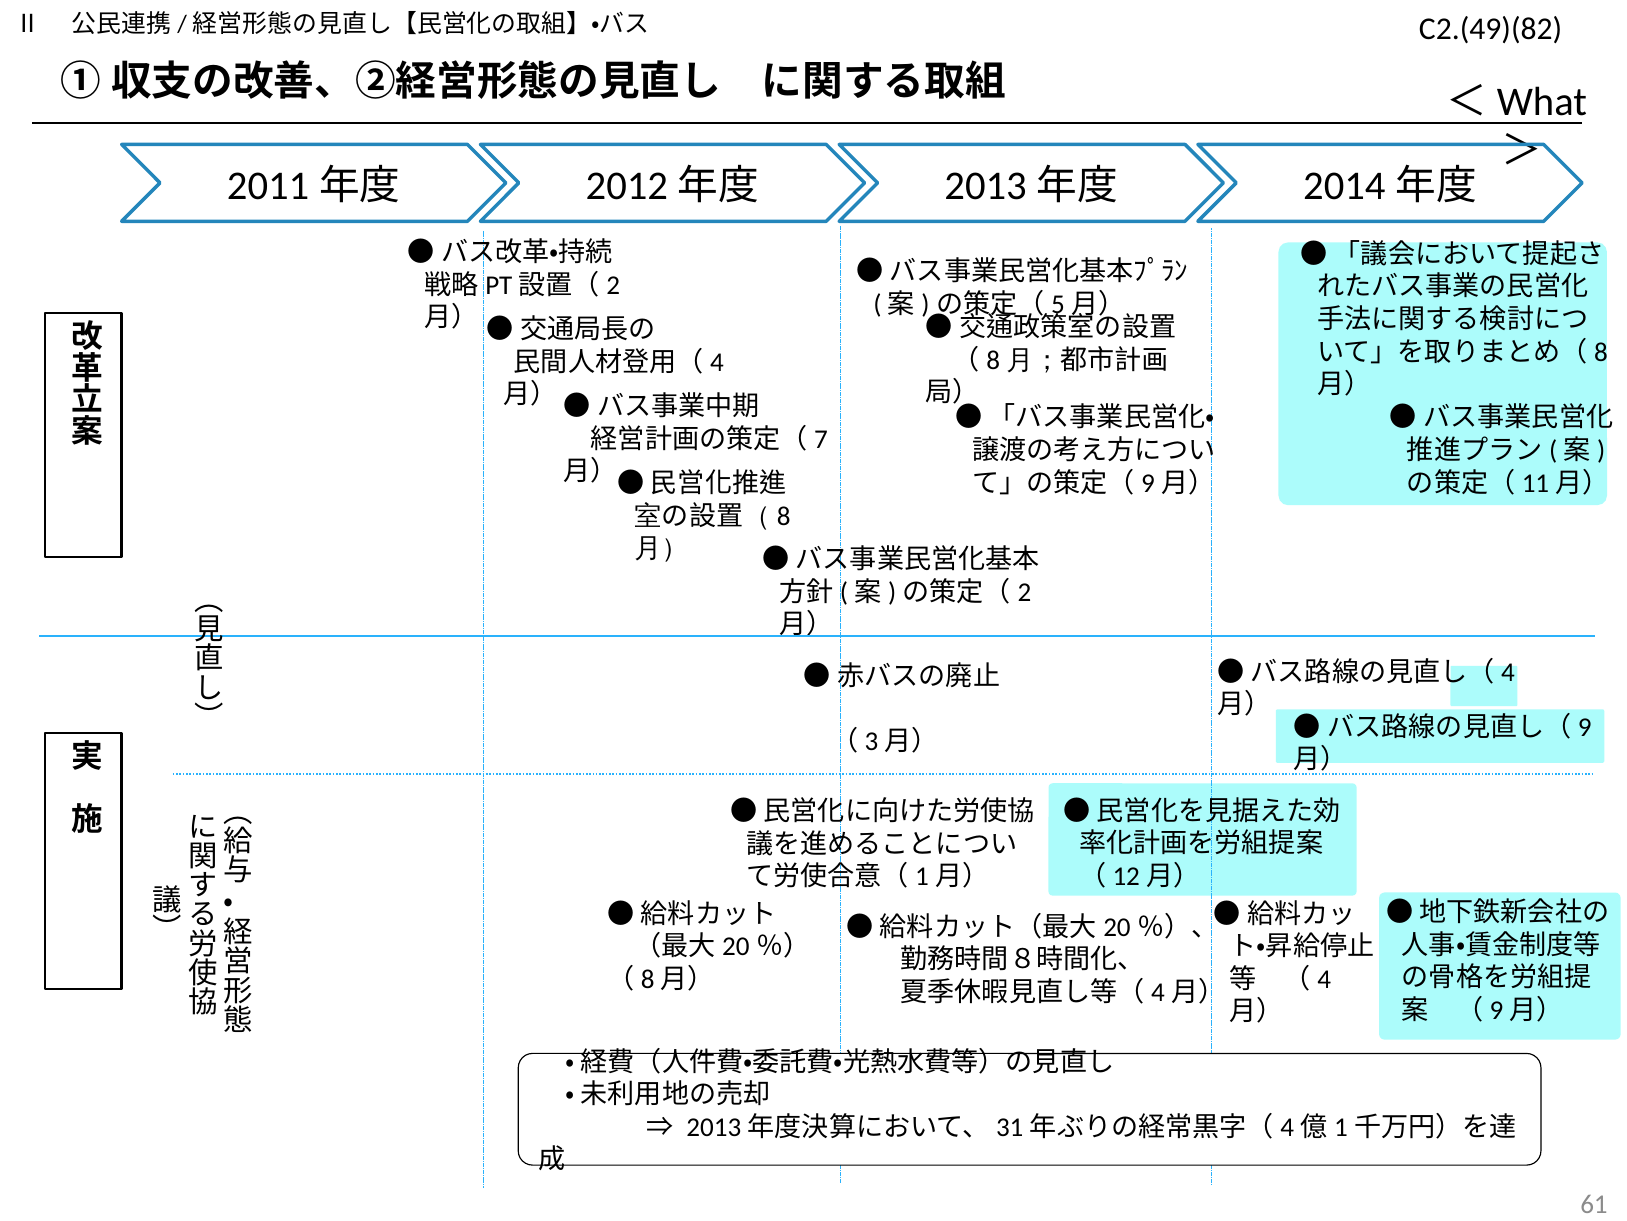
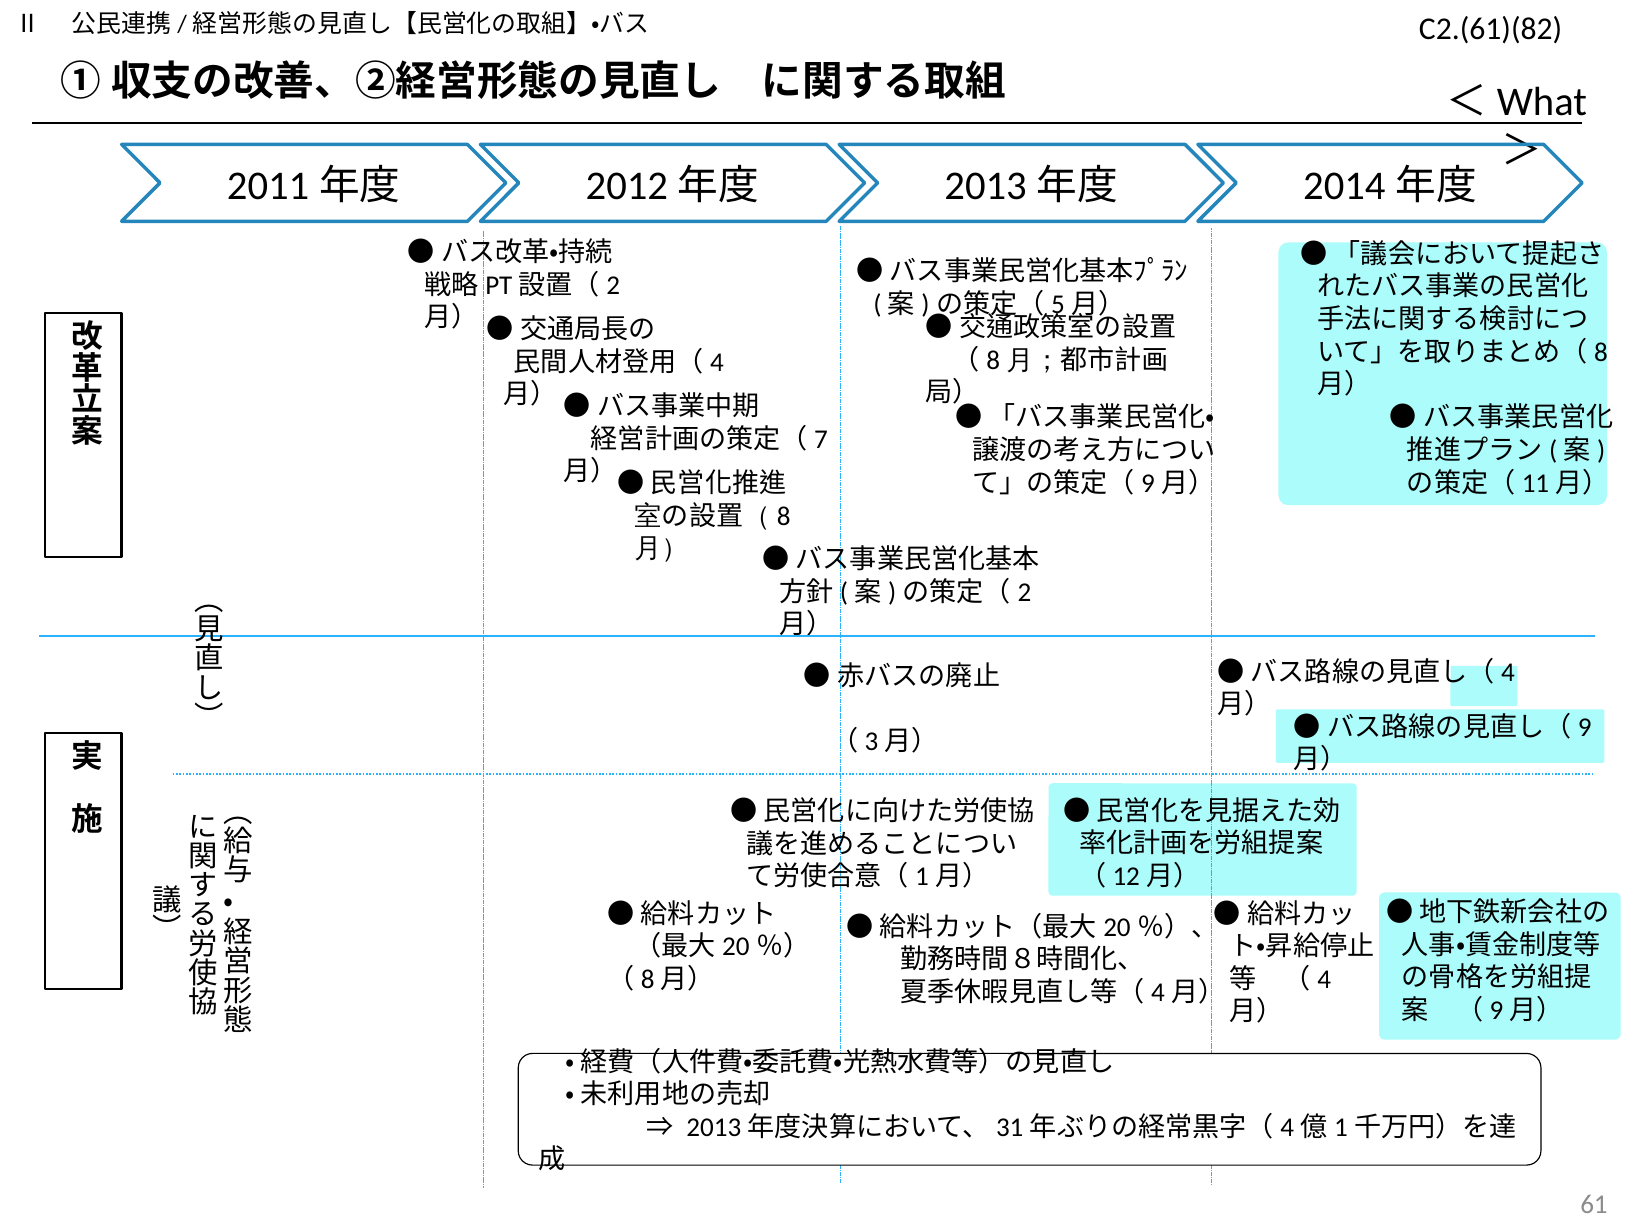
C2.(49)(82: C2.(49)(82 -> C2.(61)(82 (1491, 29)
